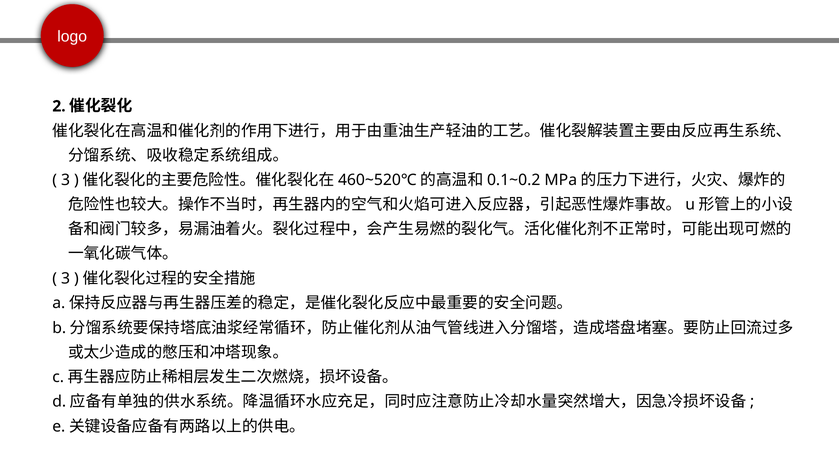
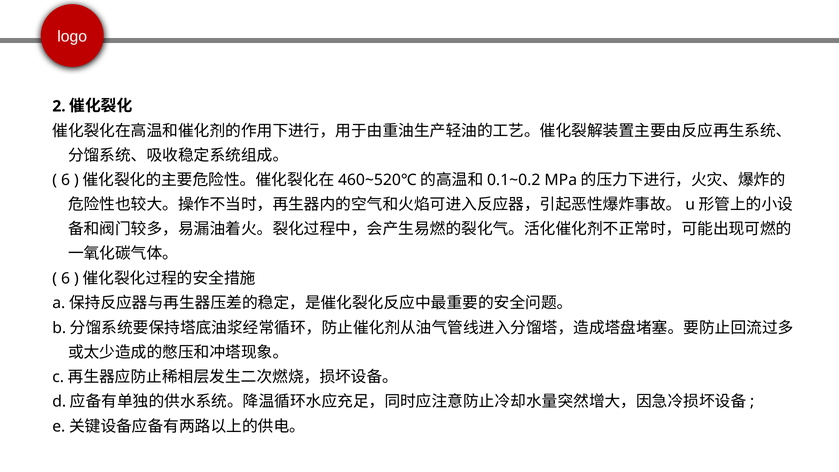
3: 3 -> 6 (66, 180)
3: 3 -> 6 (66, 278)
